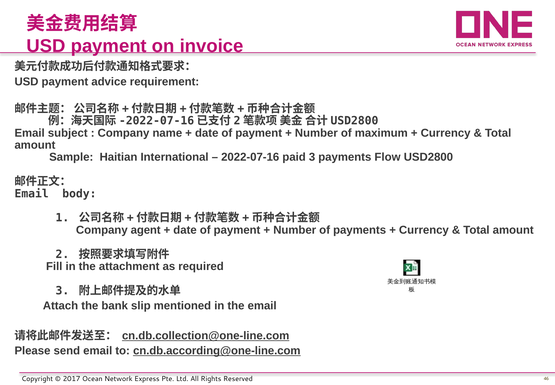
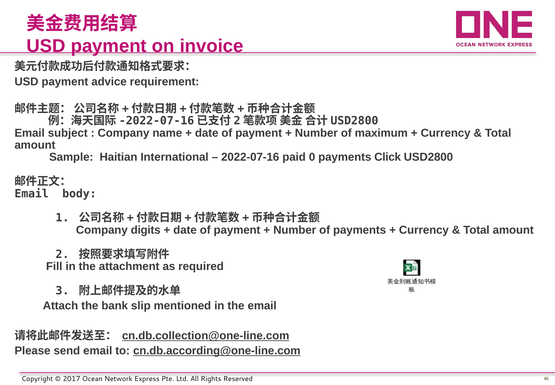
paid 3: 3 -> 0 (312, 157)
Flow: Flow -> Click (388, 157)
agent: agent -> digits (146, 230)
